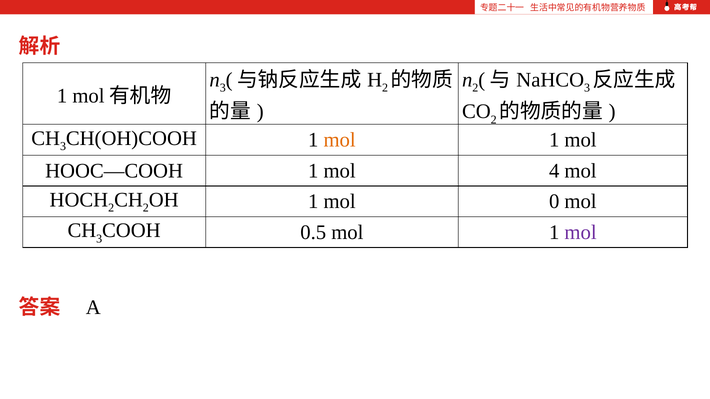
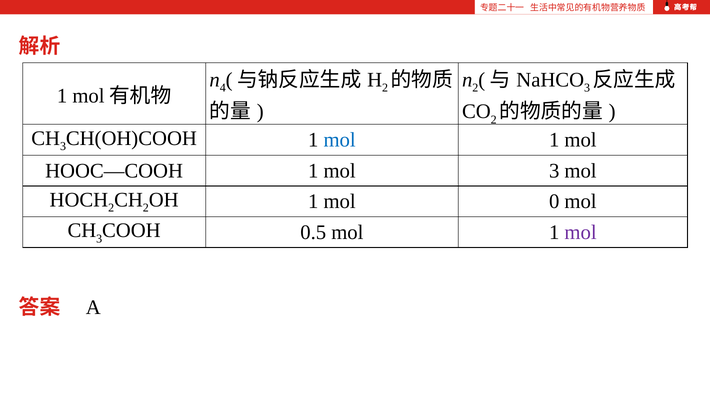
3: 3 -> 4 (223, 88)
mol colour: orange -> blue (340, 140)
mol 4: 4 -> 3 (554, 171)
